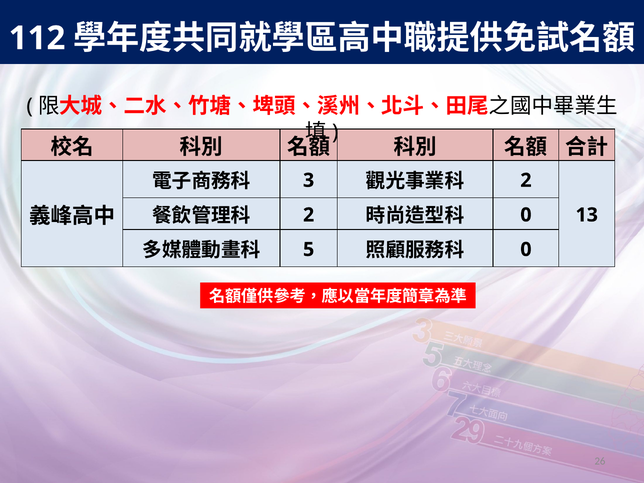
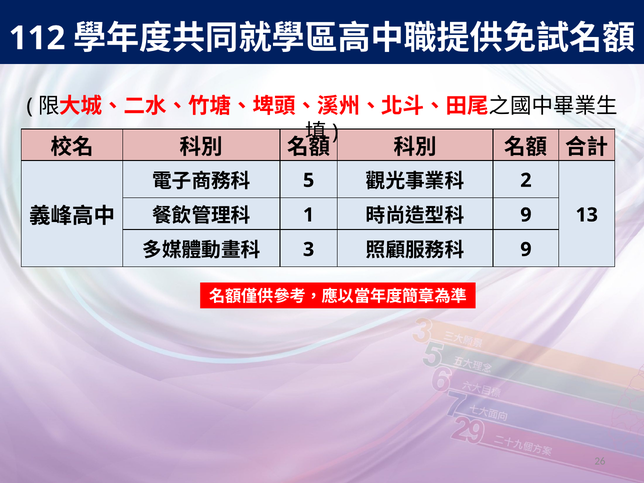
3: 3 -> 5 (309, 180)
2: 2 -> 1 (309, 215)
0: 0 -> 9 (526, 215)
5: 5 -> 3 (309, 250)
0: 0 -> 9 (526, 250)
